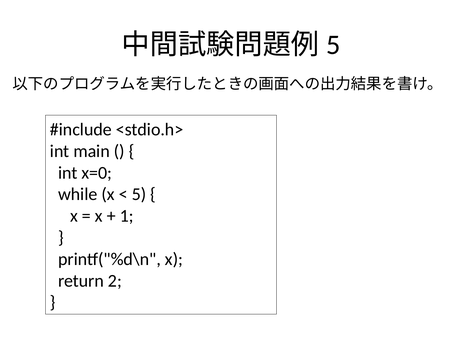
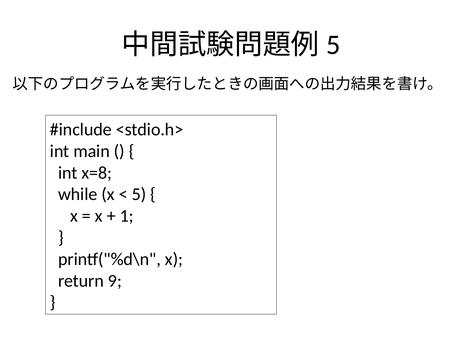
x=0: x=0 -> x=8 (97, 172)
2: 2 -> 9 (115, 280)
